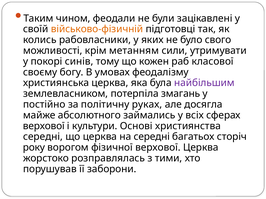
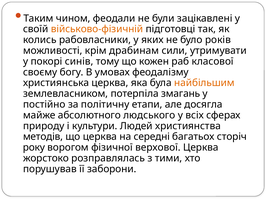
свого: свого -> років (218, 40)
метанням: метанням -> драбинам (134, 51)
найбільшим colour: purple -> orange (204, 83)
руках: руках -> етапи (147, 105)
займались: займались -> людського (149, 115)
верхової: верхової -> природу (44, 126)
Основі: Основі -> Людей (136, 126)
середні: середні -> методів (43, 137)
